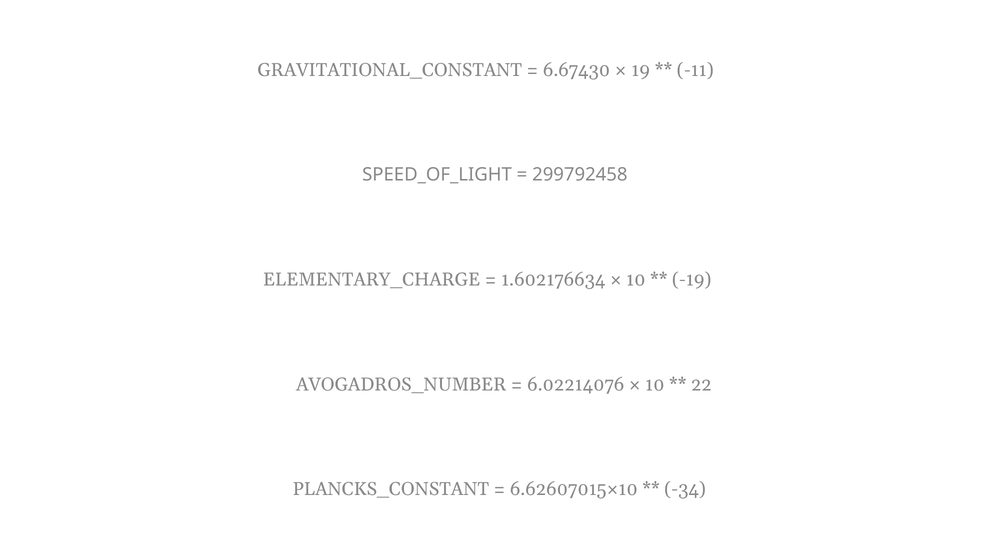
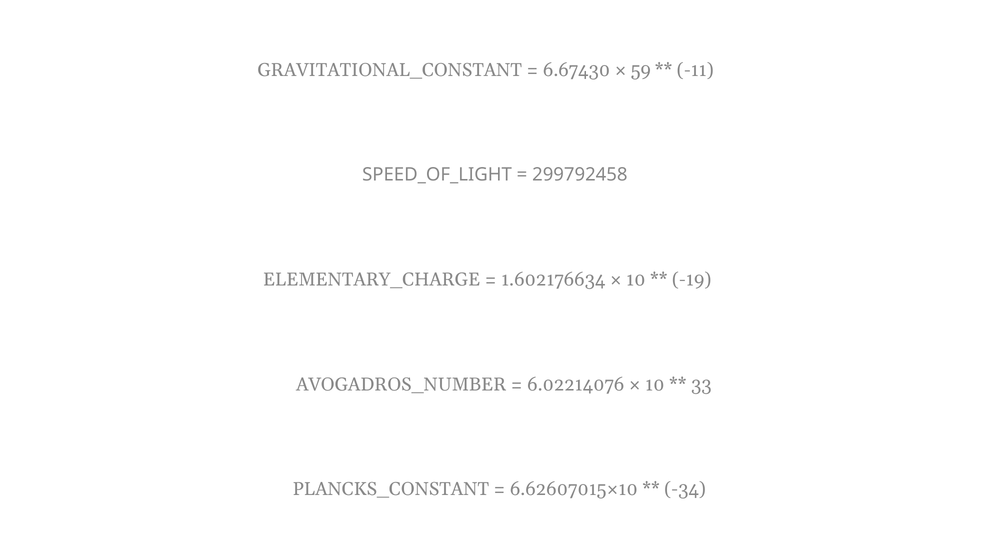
19: 19 -> 59 (641, 70)
22: 22 -> 33 (701, 384)
